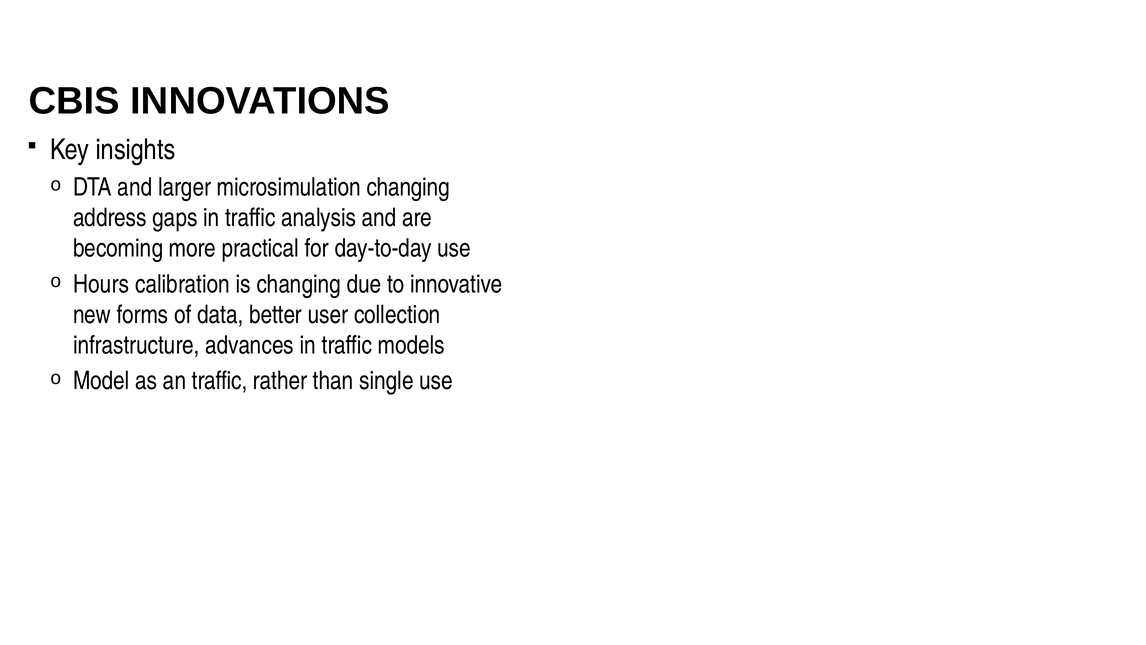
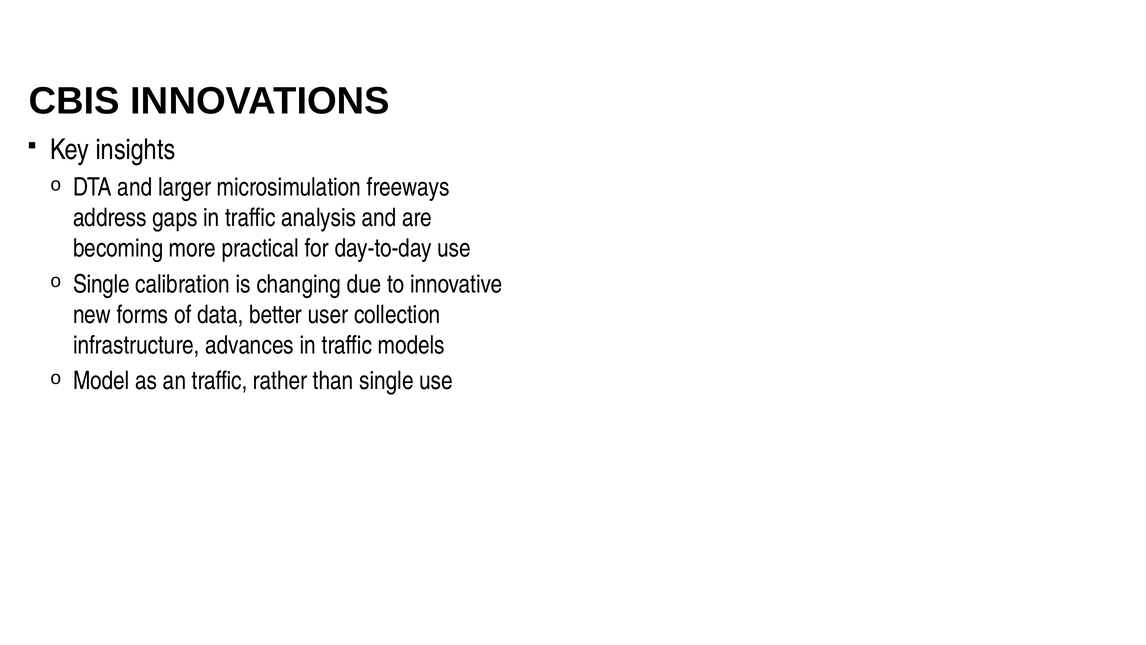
microsimulation changing: changing -> freeways (408, 187)
Hours: Hours -> Single (101, 284)
